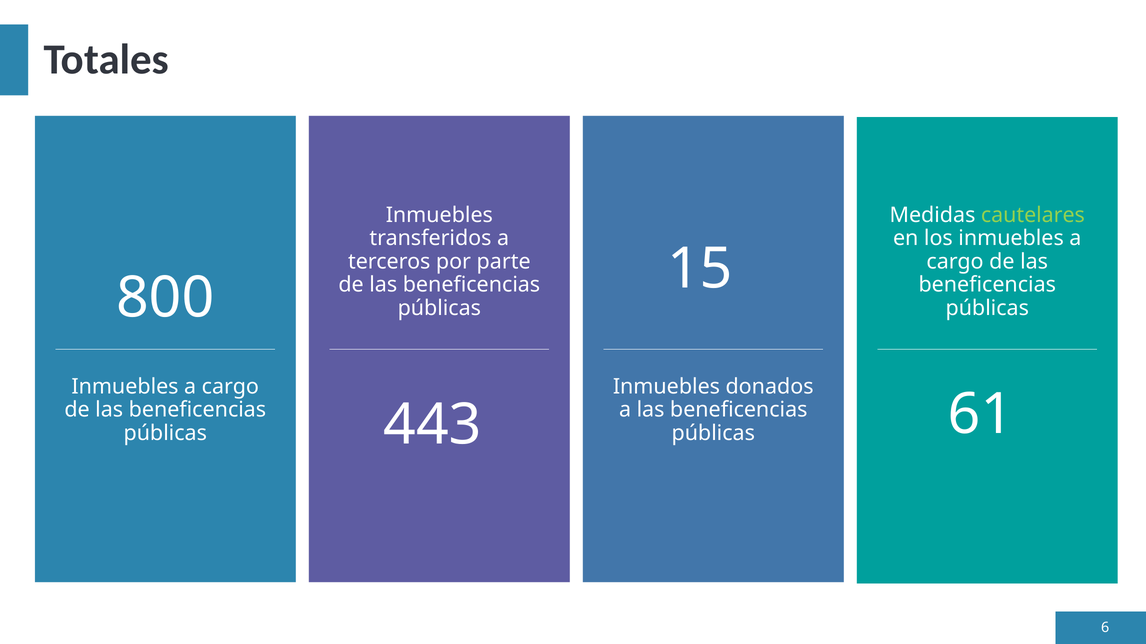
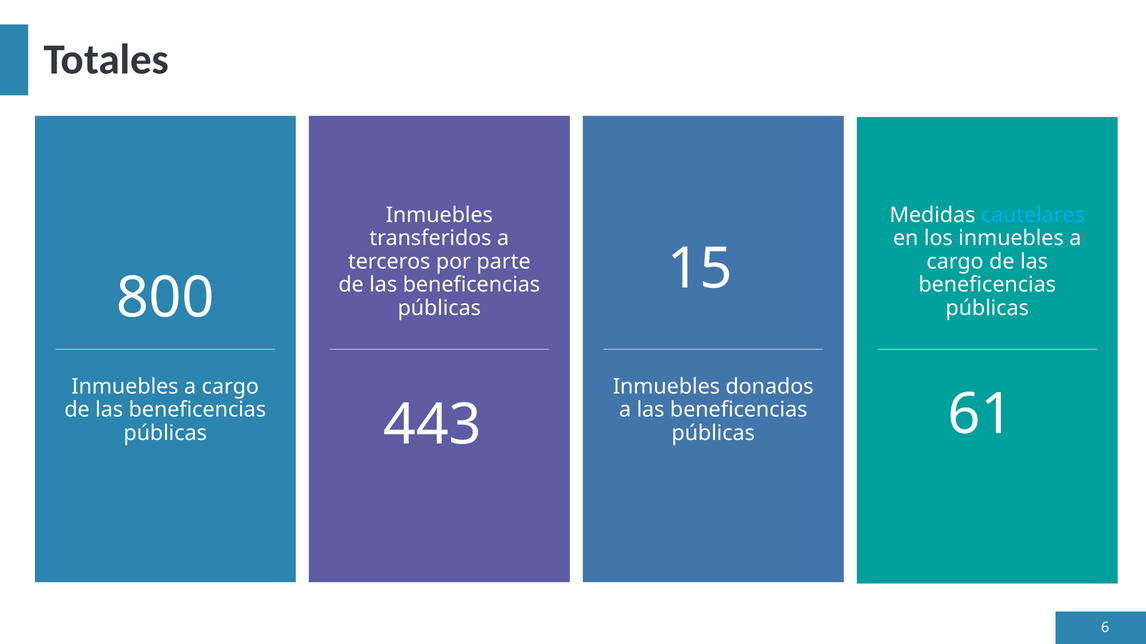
cautelares colour: light green -> light blue (1033, 215)
